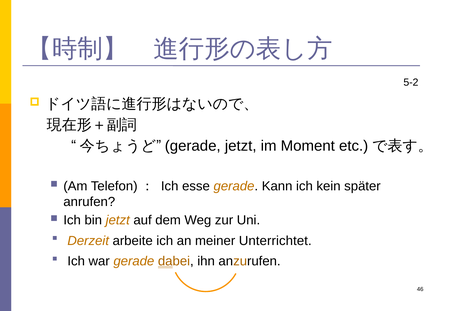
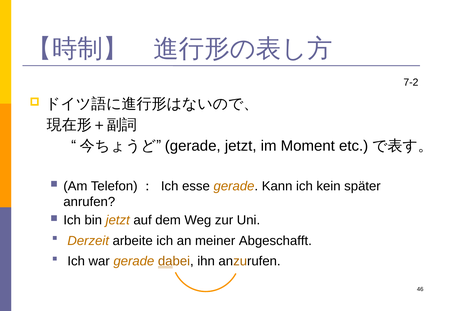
5-2: 5-2 -> 7-2 (411, 83)
Unterrichtet: Unterrichtet -> Abgeschafft (275, 241)
